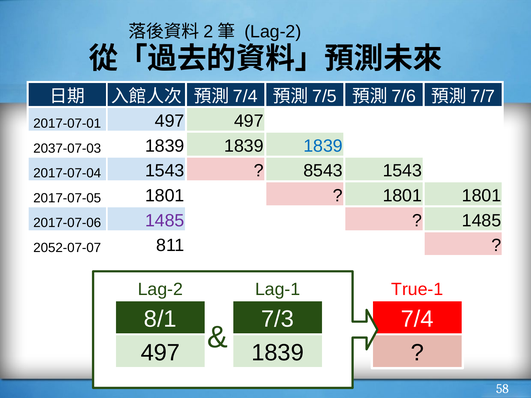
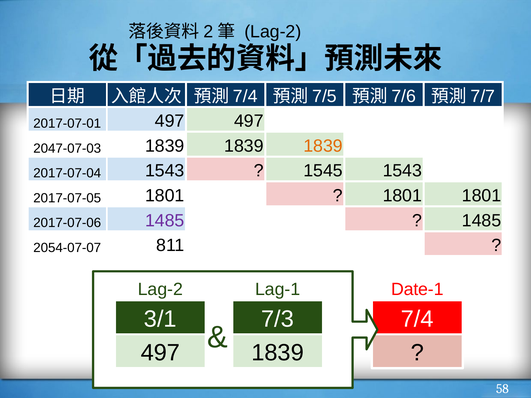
2037-07-03: 2037-07-03 -> 2047-07-03 (67, 148)
1839 colour: blue -> orange (323, 146)
8543: 8543 -> 1545 (323, 171)
2052-07-07: 2052-07-07 -> 2054-07-07 (67, 248)
True-1: True-1 -> Date-1 (417, 290)
8/1: 8/1 -> 3/1 (160, 319)
